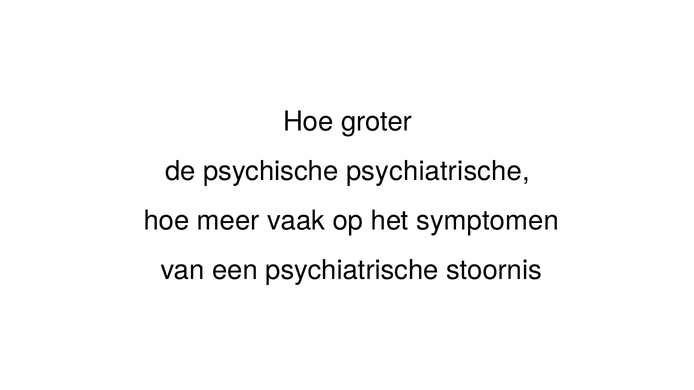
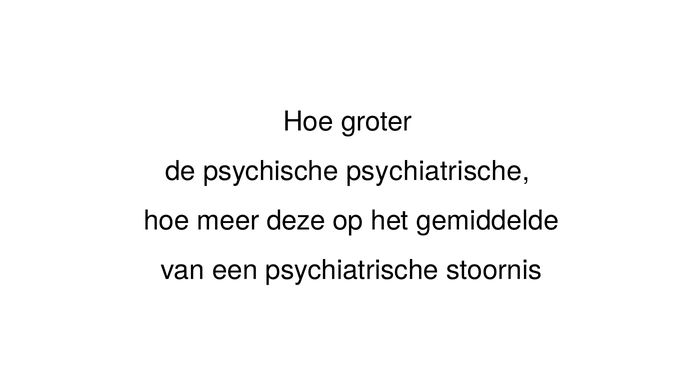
vaak: vaak -> deze (296, 221)
symptomen: symptomen -> gemiddelde (488, 221)
